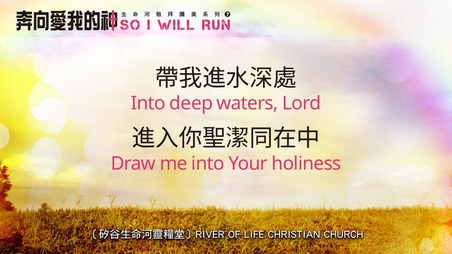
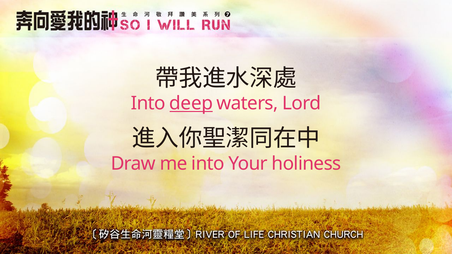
deep underline: none -> present (191, 103)
